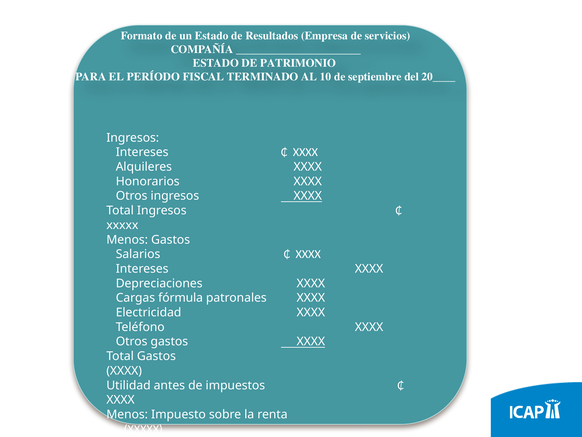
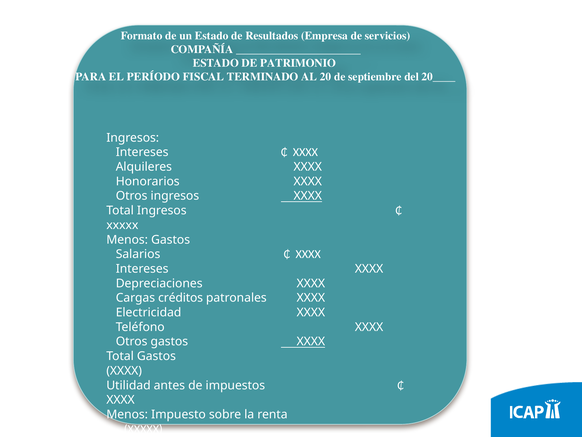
10: 10 -> 20 (326, 77)
fórmula: fórmula -> créditos (181, 298)
